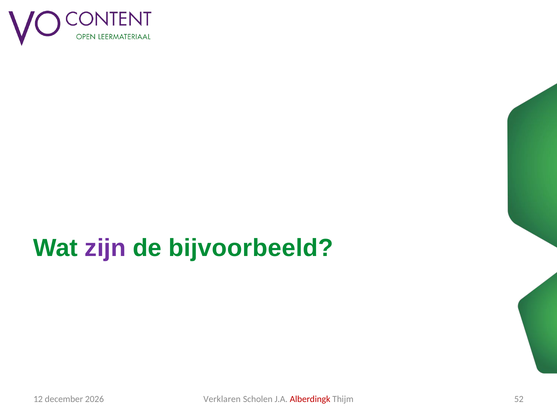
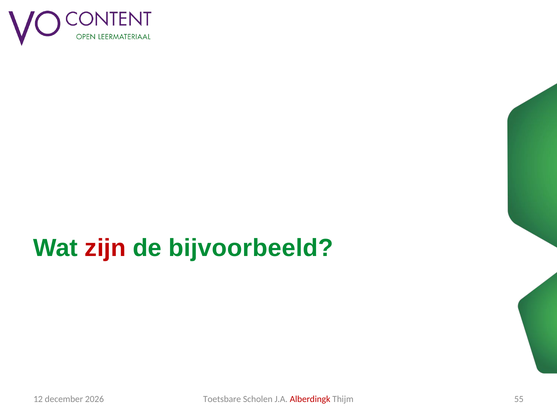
zijn colour: purple -> red (105, 248)
Verklaren: Verklaren -> Toetsbare (222, 399)
52: 52 -> 55 (519, 399)
